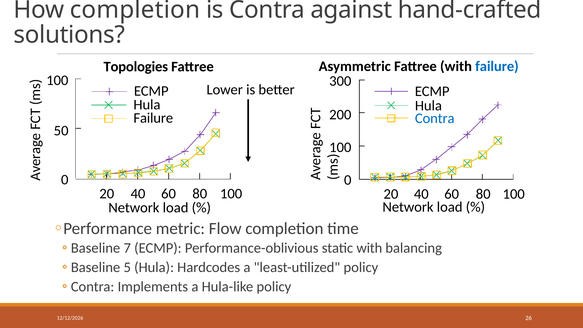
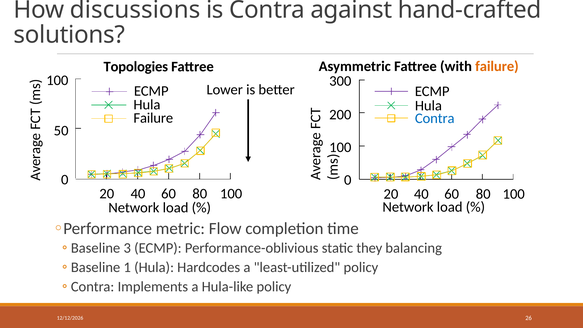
How completion: completion -> discussions (135, 10)
failure colour: blue -> orange (497, 66)
7: 7 -> 3 (127, 248)
static with: with -> they (369, 248)
5: 5 -> 1 (127, 267)
